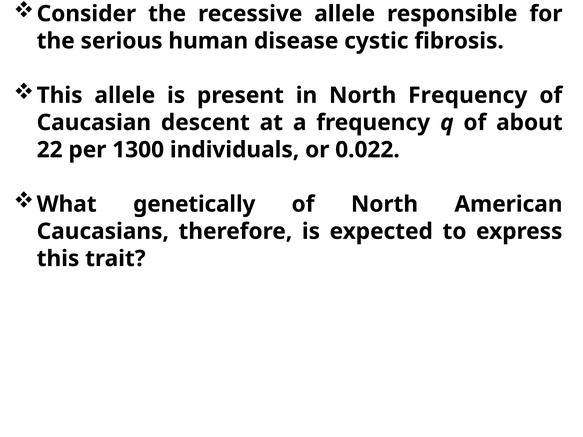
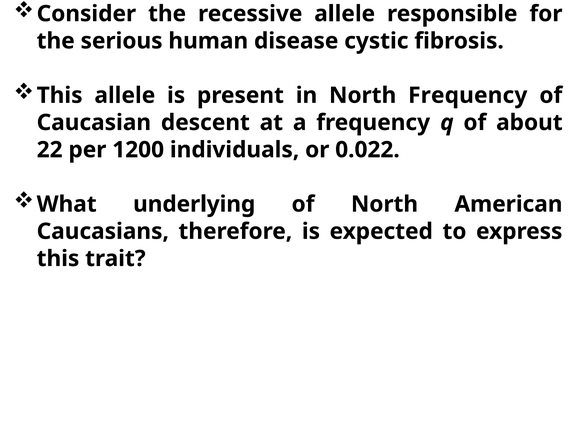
1300: 1300 -> 1200 (138, 150)
genetically: genetically -> underlying (194, 204)
